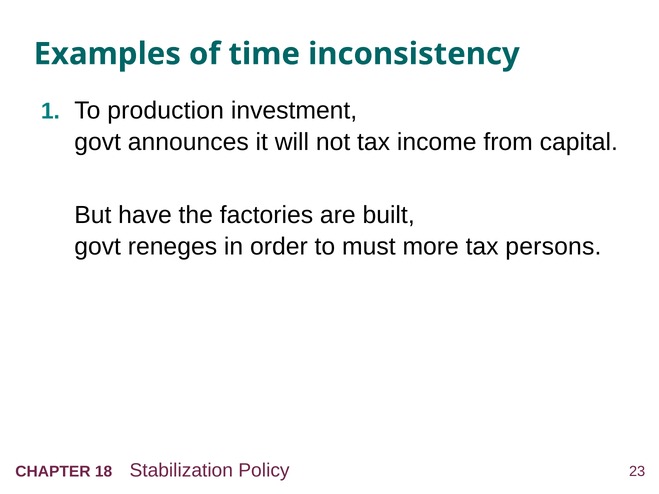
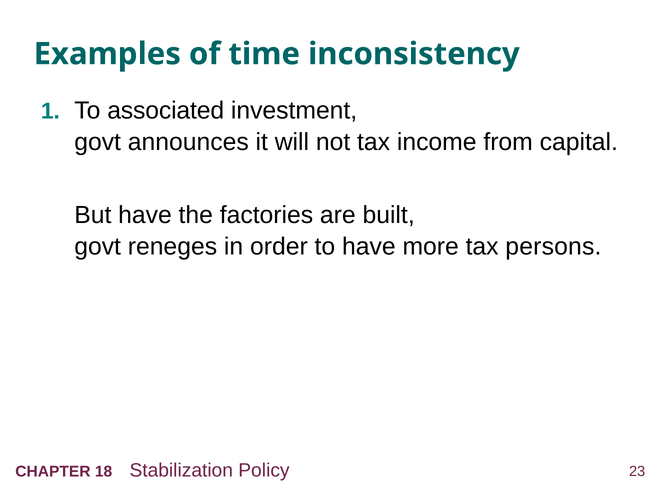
production: production -> associated (166, 111)
to must: must -> have (369, 247)
